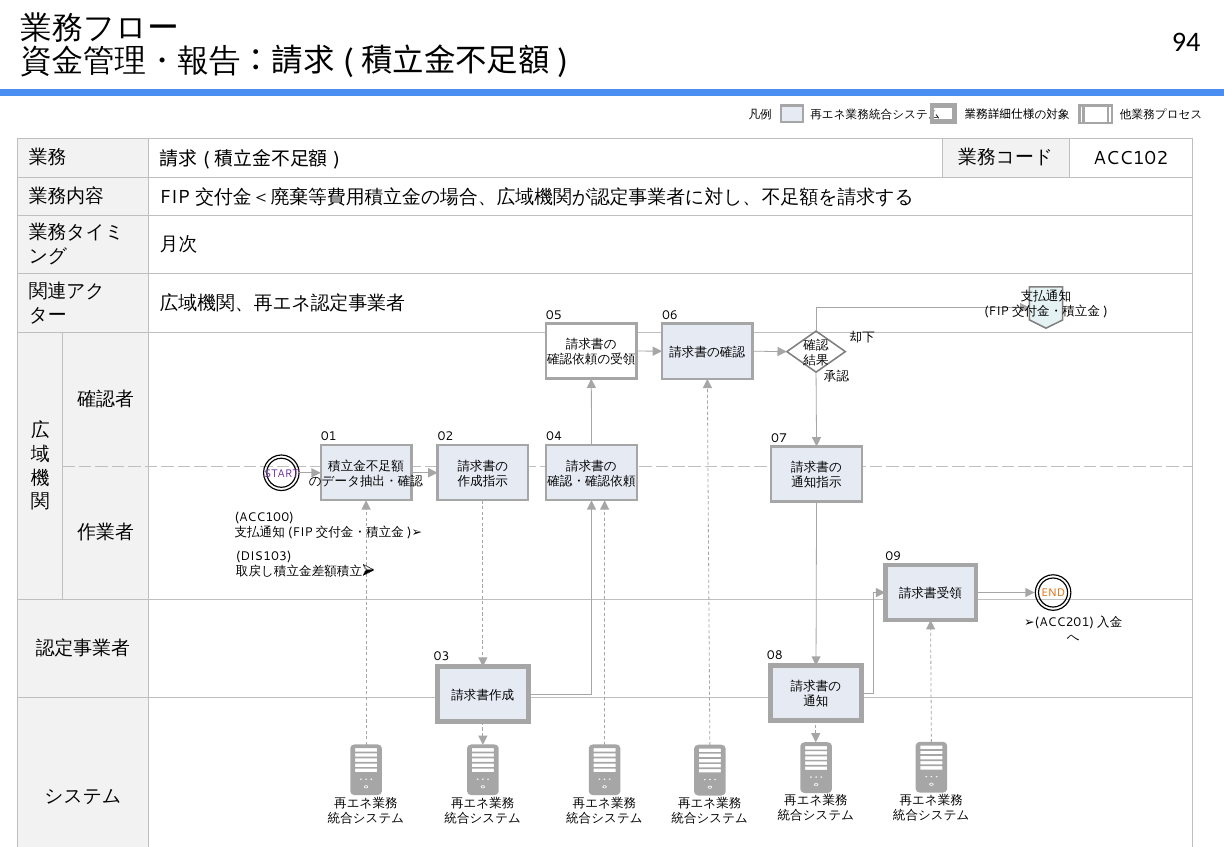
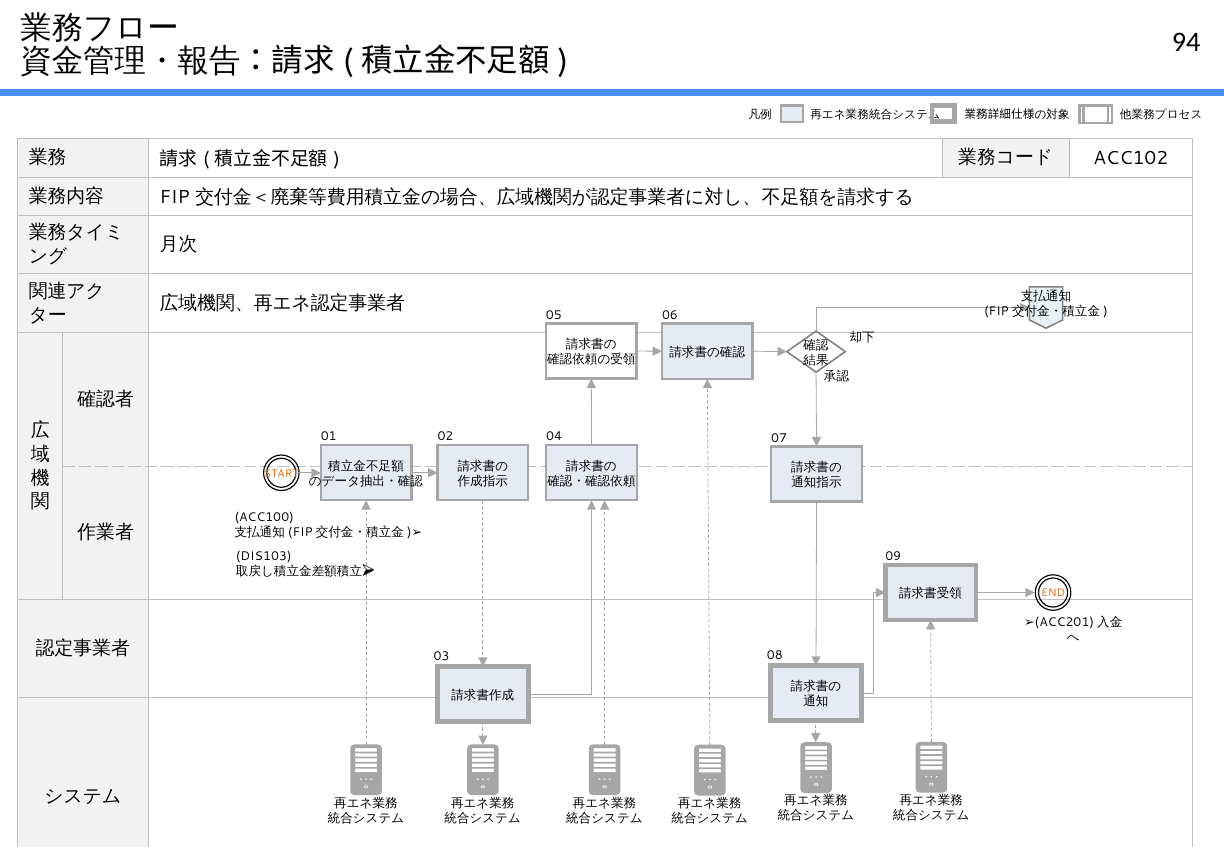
START colour: purple -> orange (281, 474)
